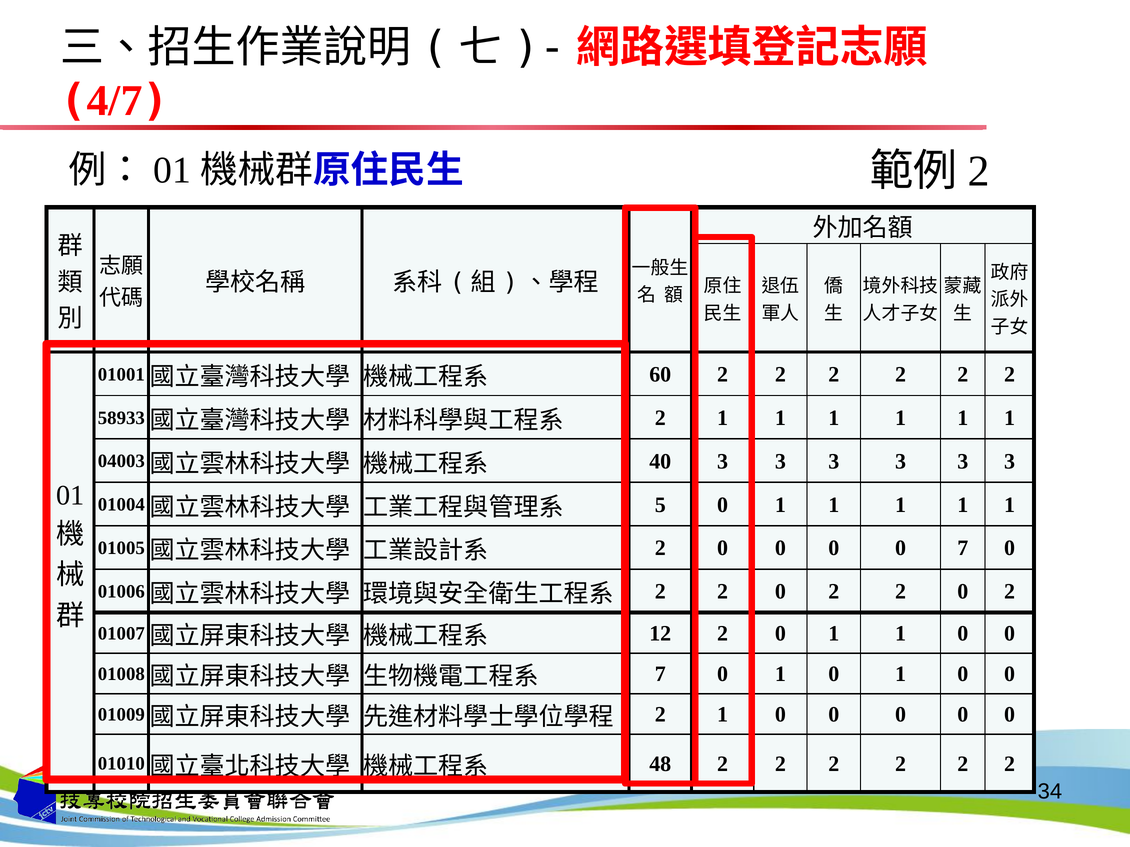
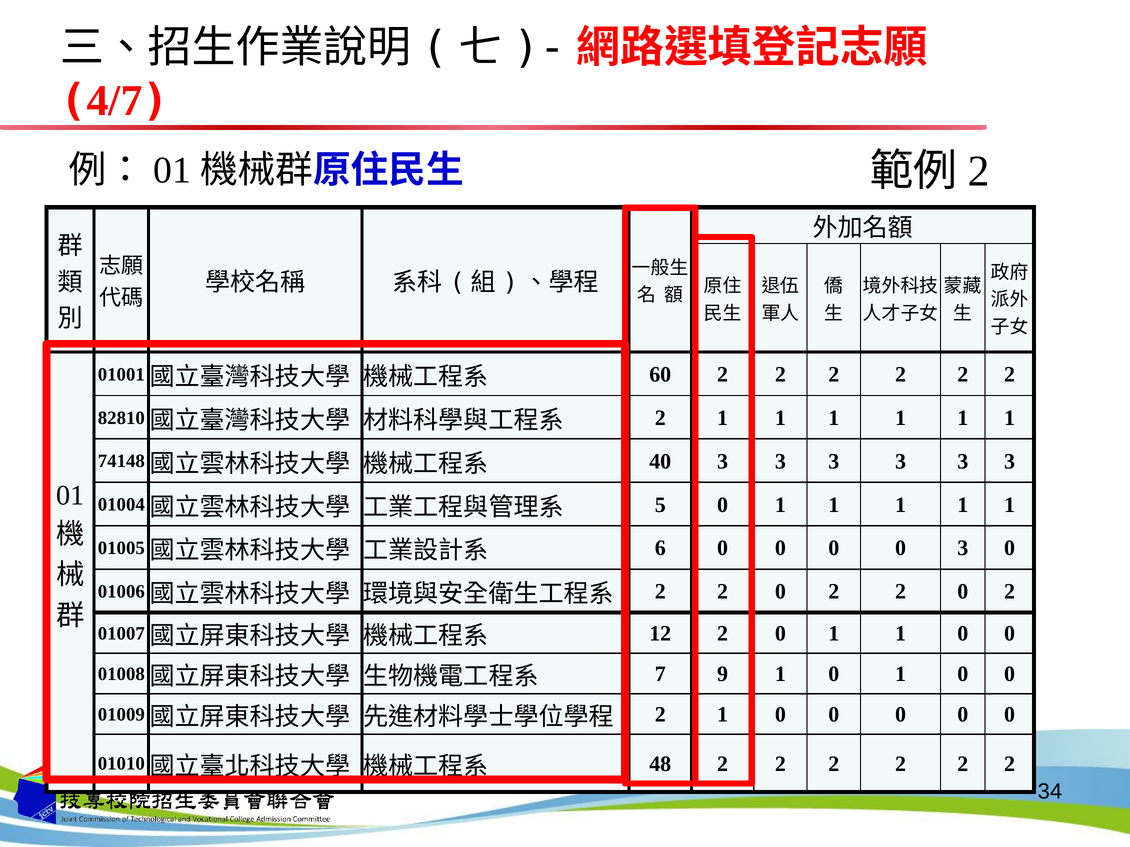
58933: 58933 -> 82810 (121, 418)
04003: 04003 -> 74148 (121, 462)
2: 2 -> 6 (660, 549)
0 7: 7 -> 3 (963, 549)
0: 0 -> 9 (723, 675)
